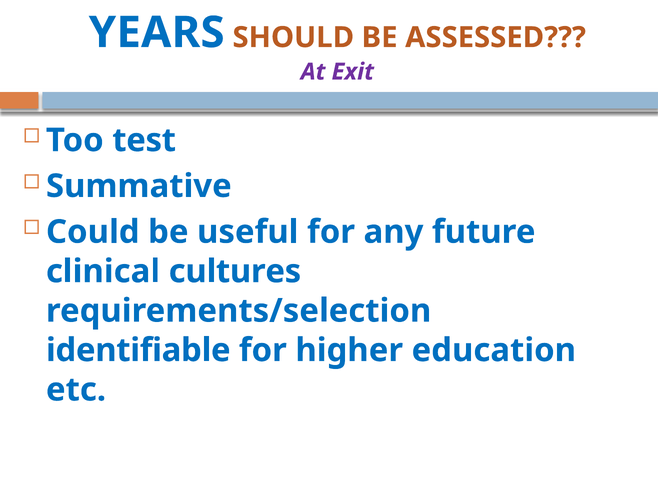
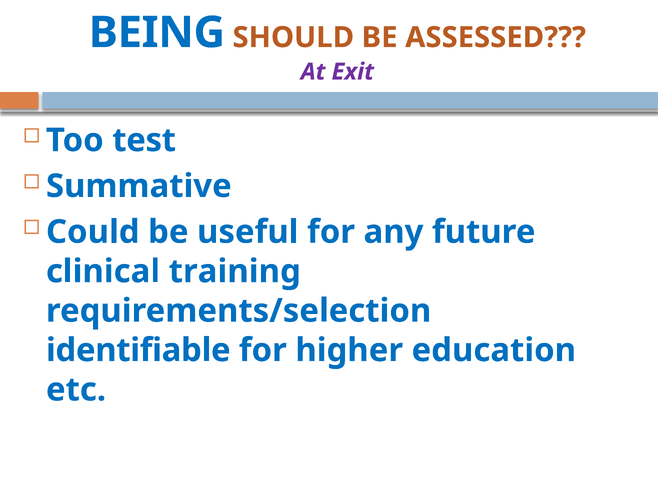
YEARS: YEARS -> BEING (157, 33)
cultures: cultures -> training (235, 272)
